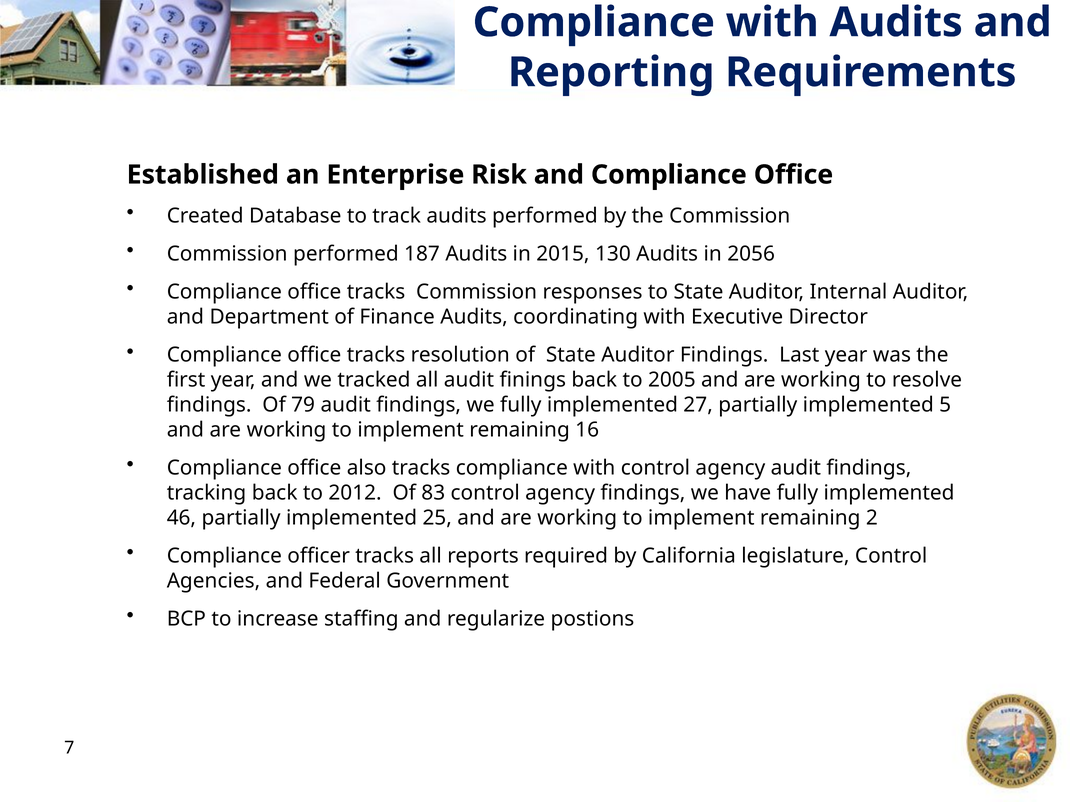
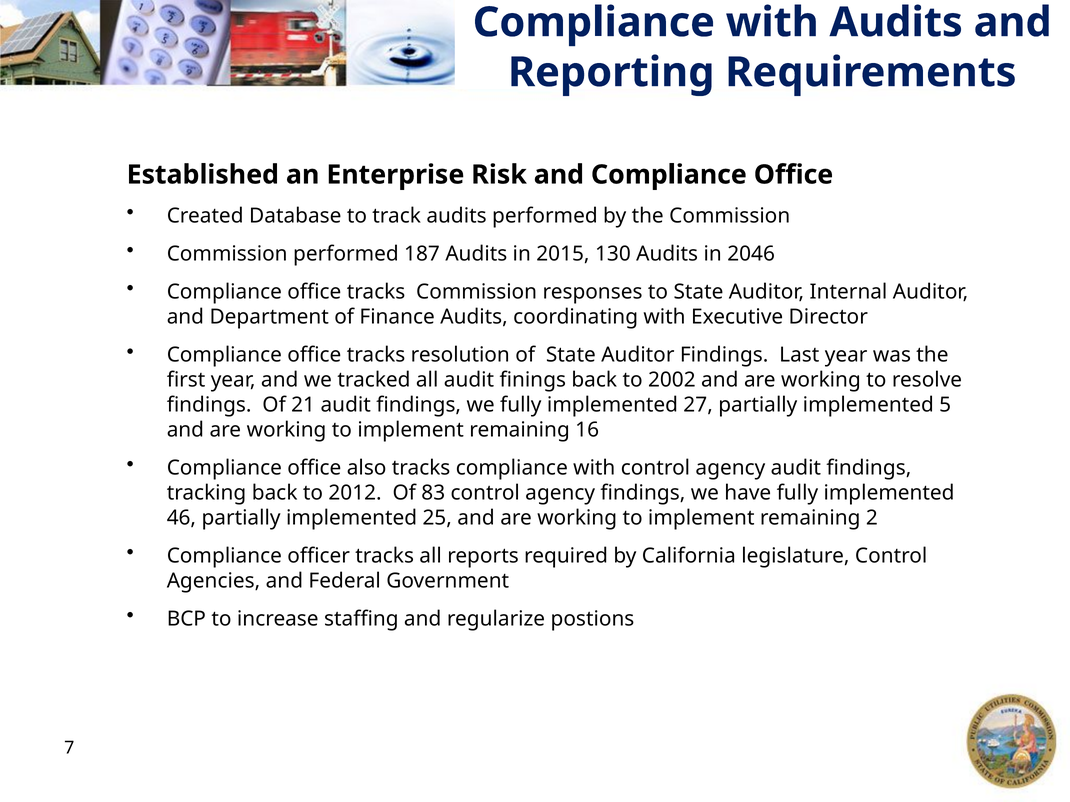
2056: 2056 -> 2046 (751, 254)
2005: 2005 -> 2002 (672, 380)
79: 79 -> 21 (303, 405)
